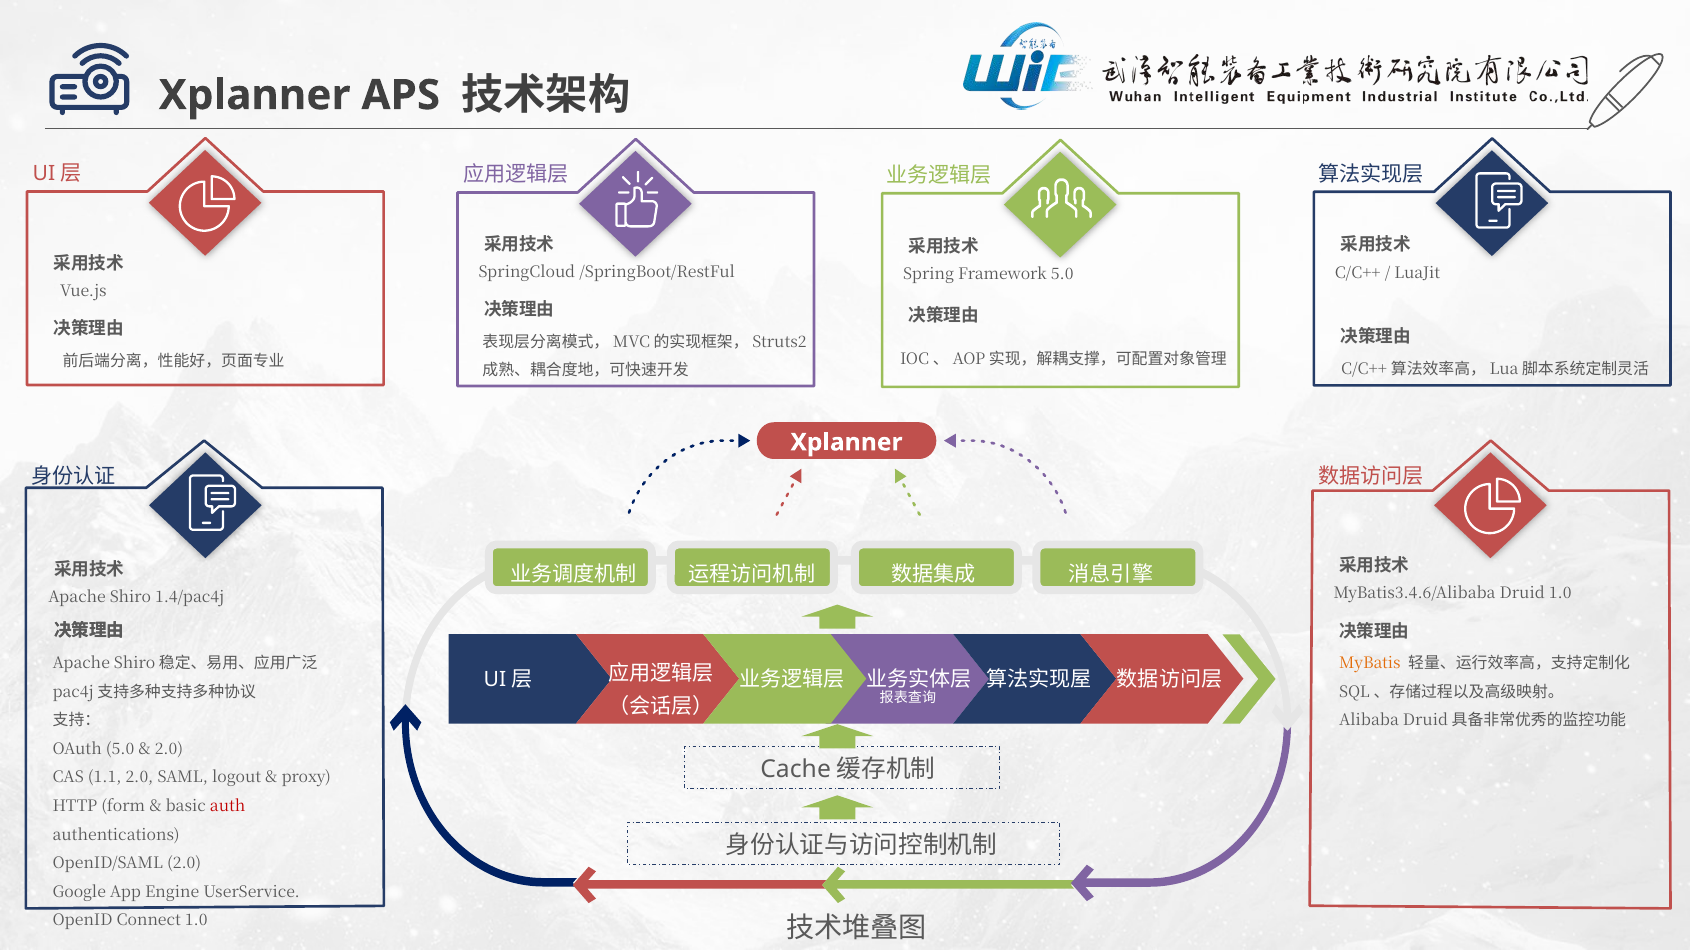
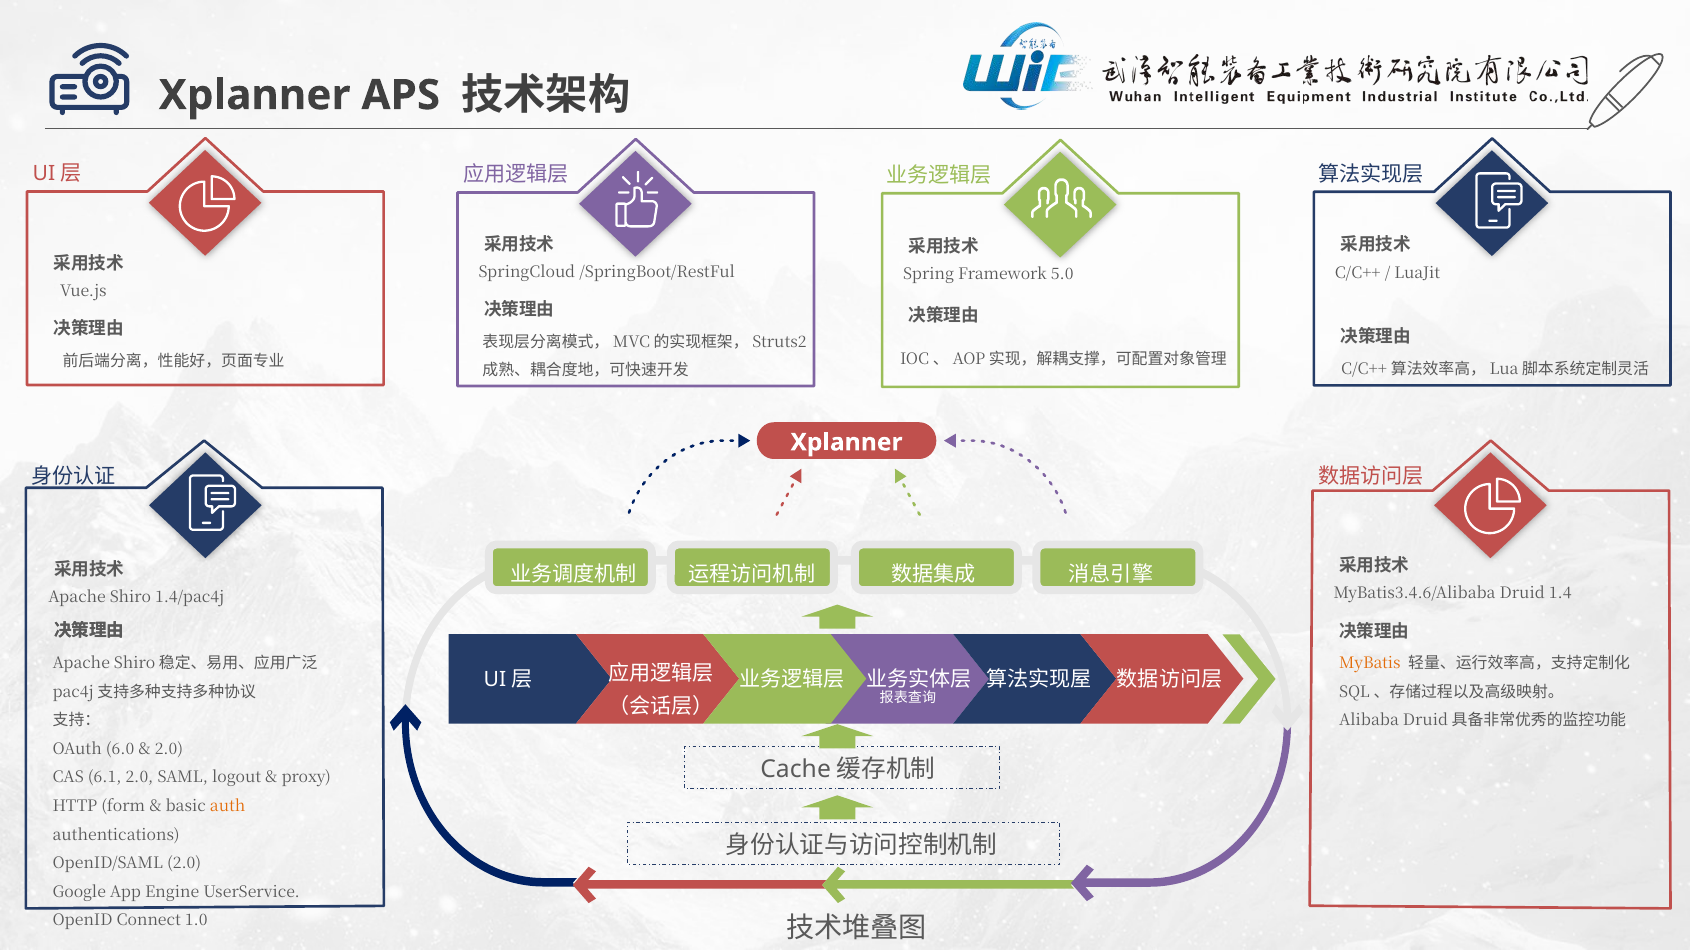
Druid 1.0: 1.0 -> 1.4 (1560, 594)
OAuth 5.0: 5.0 -> 6.0 (120, 750)
1.1: 1.1 -> 6.1 (105, 778)
auth colour: red -> orange (228, 807)
